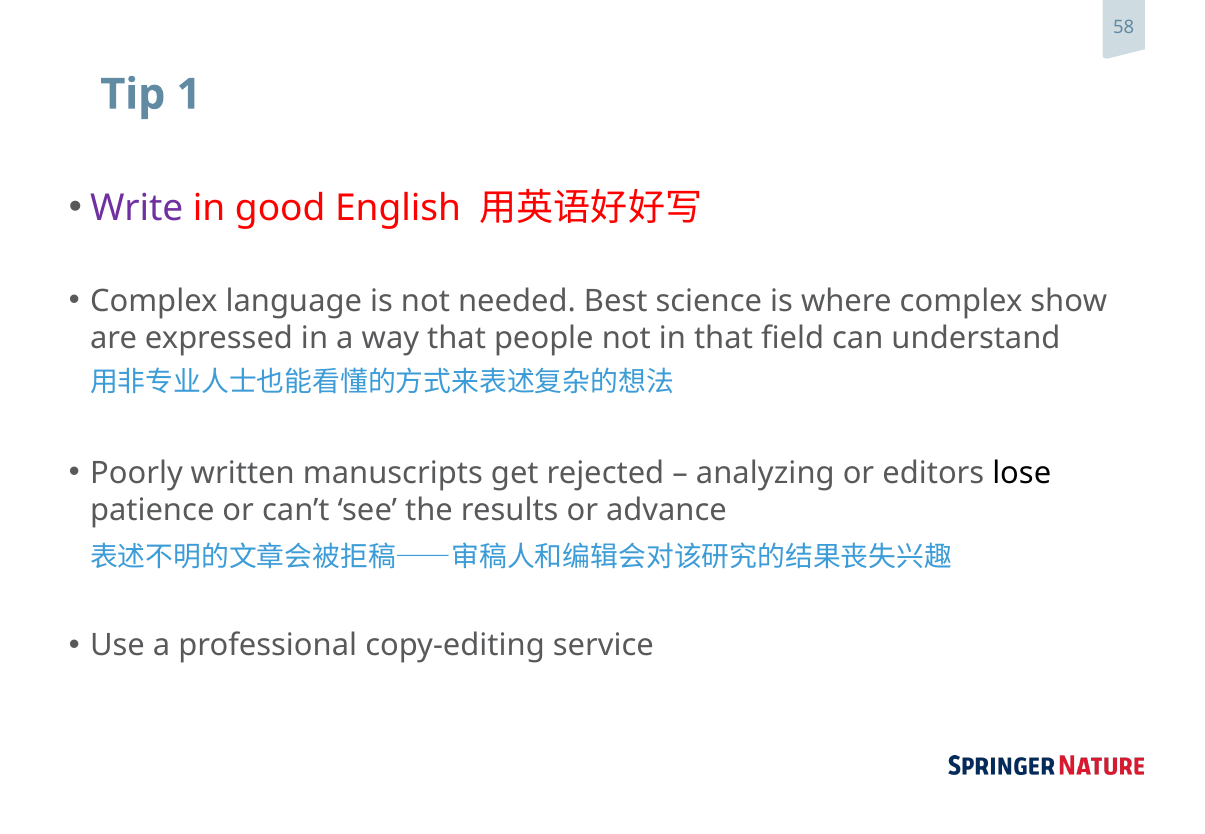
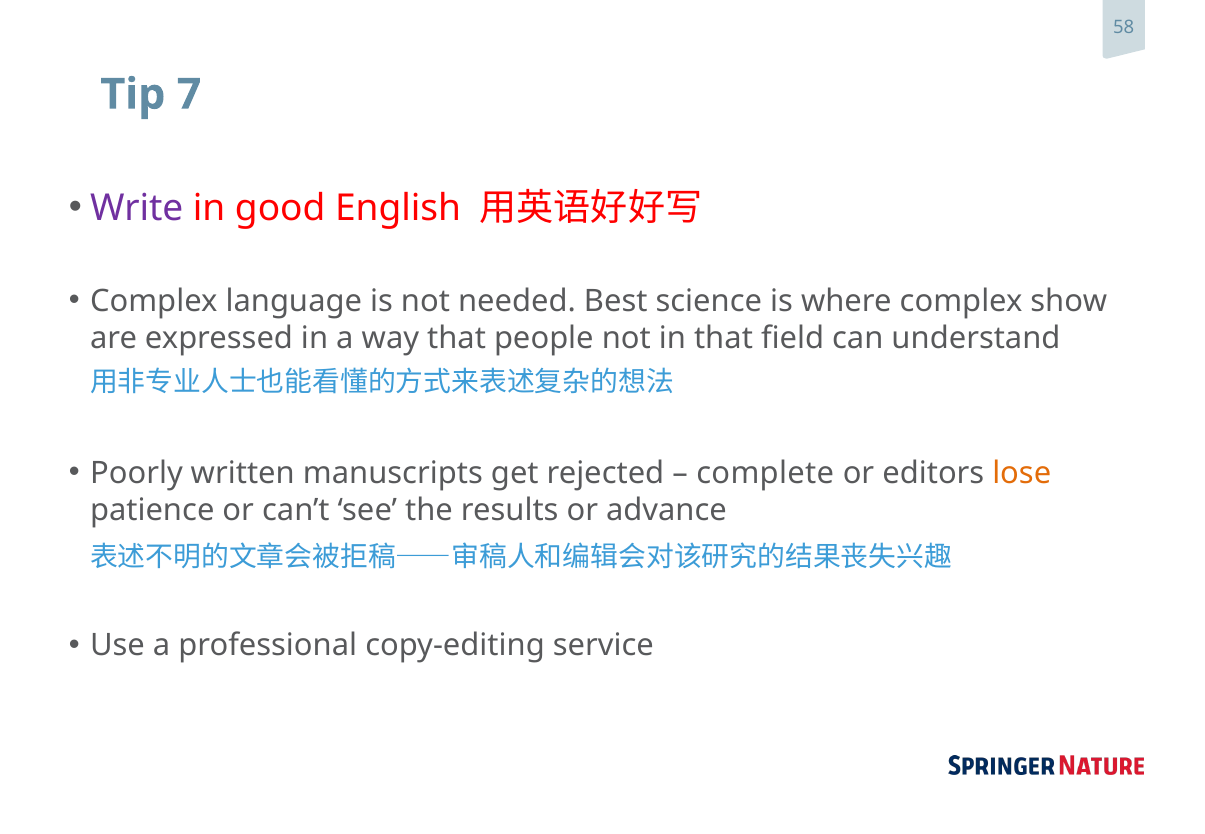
1: 1 -> 7 (189, 94)
analyzing: analyzing -> complete (765, 473)
lose colour: black -> orange (1022, 473)
